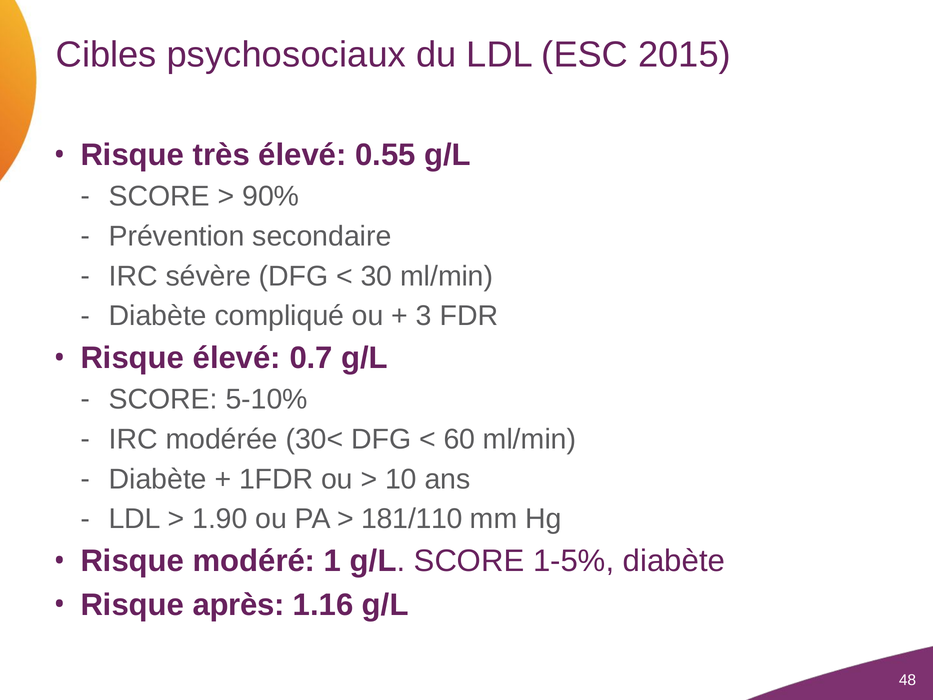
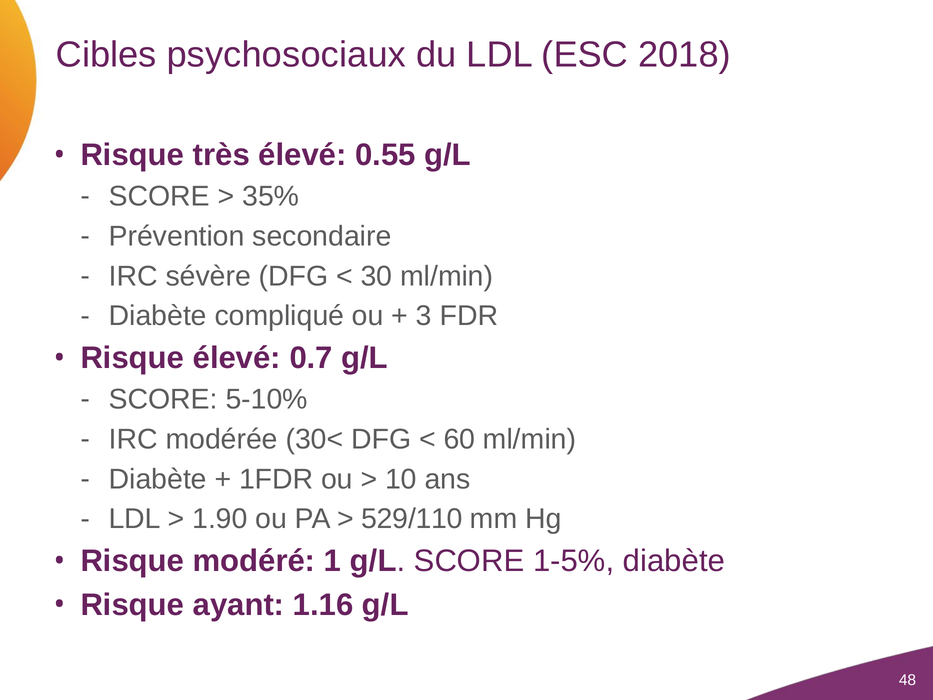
2015: 2015 -> 2018 (684, 55)
90%: 90% -> 35% (271, 196)
181/110: 181/110 -> 529/110 (412, 519)
après: après -> ayant (239, 605)
